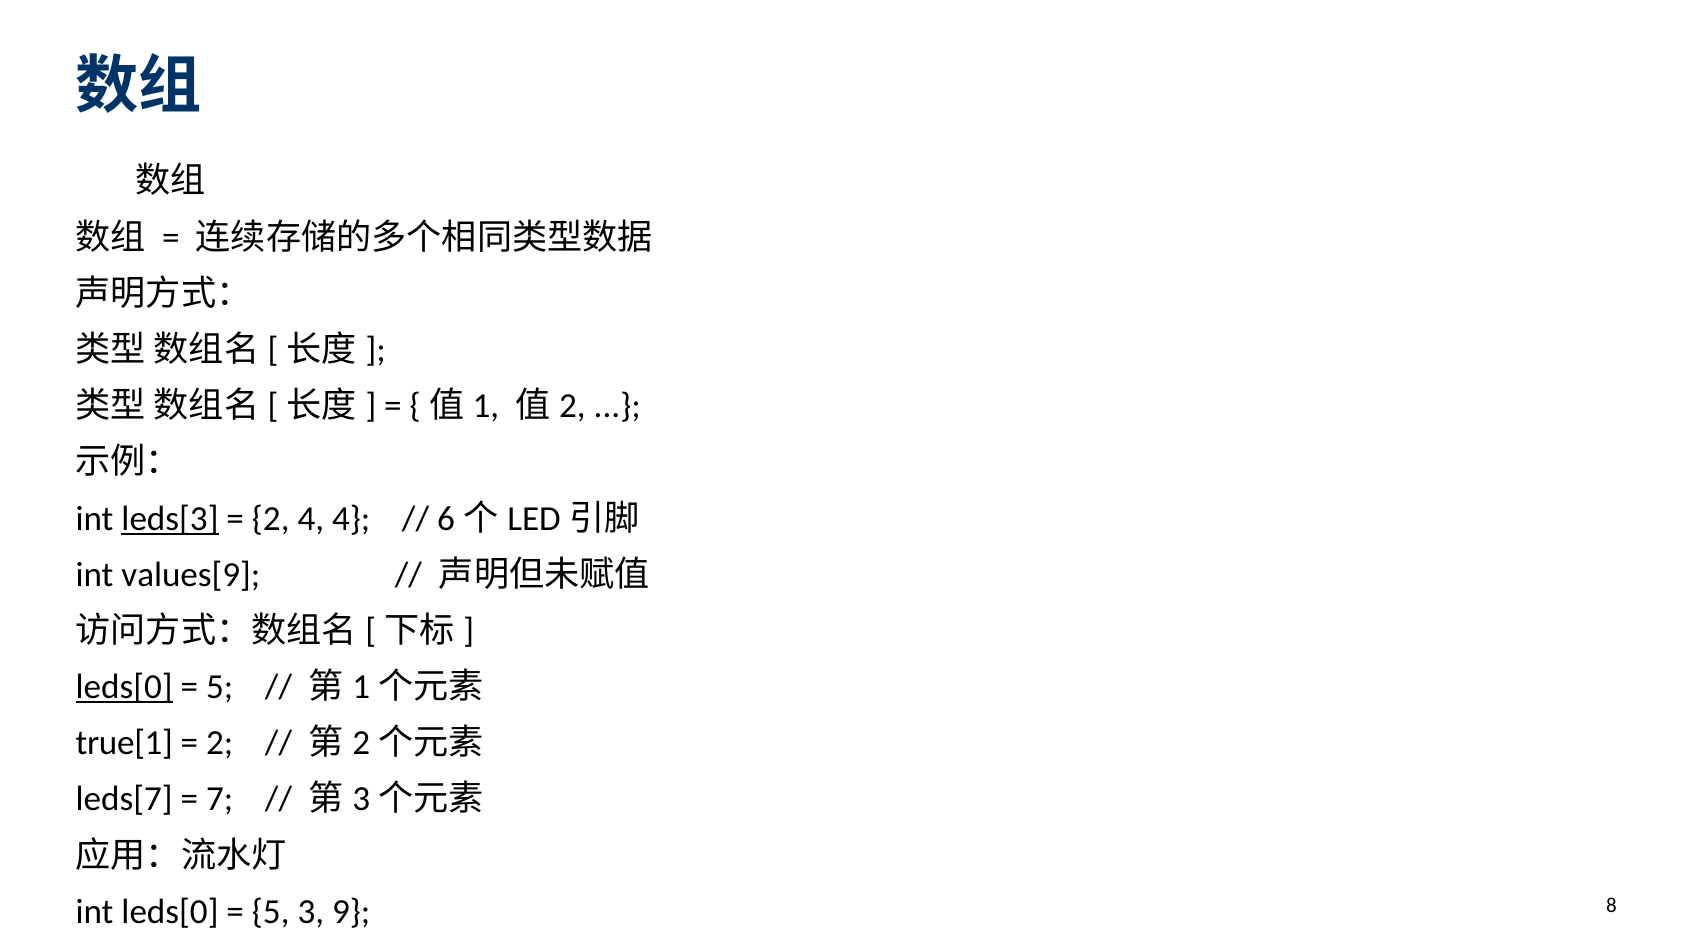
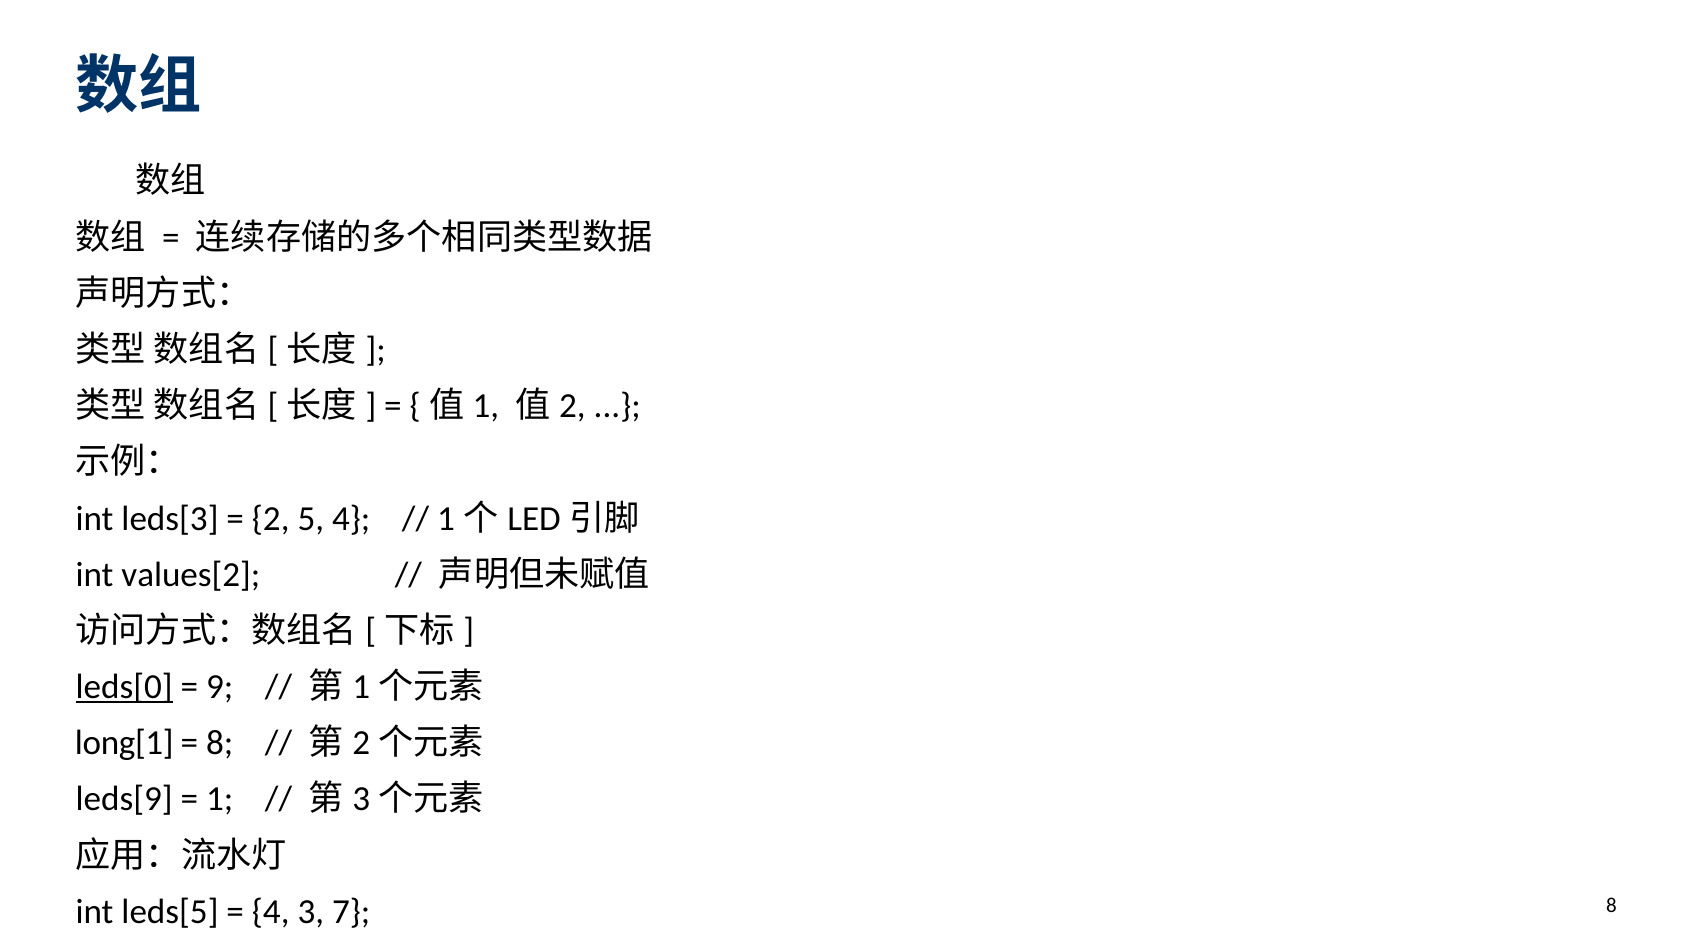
leds[3 underline: present -> none (170, 518)
2 4: 4 -> 5 (311, 518)
6: 6 -> 1 (446, 518)
values[9: values[9 -> values[2 (191, 575)
5: 5 -> 9 (220, 687)
true[1: true[1 -> long[1 (124, 743)
2: 2 -> 8 (220, 743)
leds[7: leds[7 -> leds[9 (124, 799)
7: 7 -> 1 (220, 799)
int leds[0: leds[0 -> leds[5 (170, 912)
5: 5 -> 4 (271, 912)
9: 9 -> 7 (351, 912)
